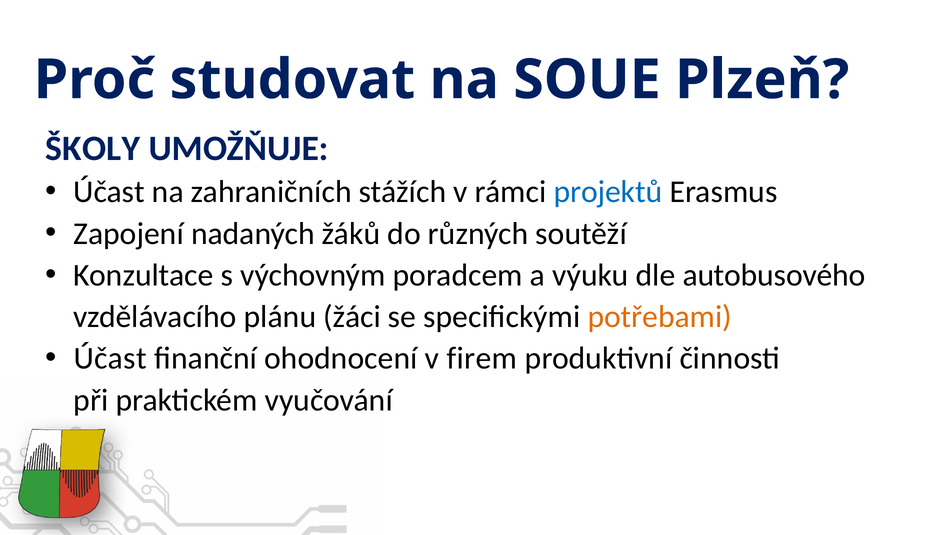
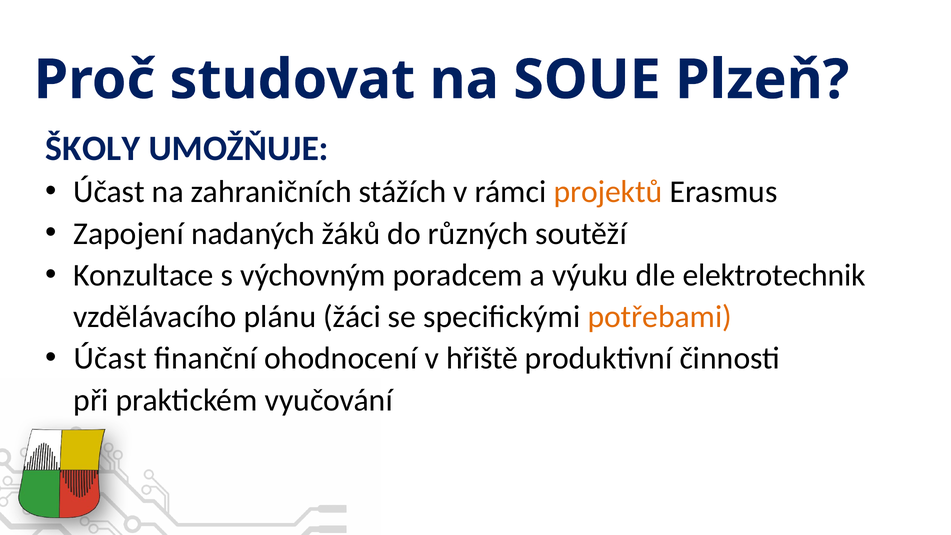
projektů colour: blue -> orange (608, 192)
autobusového: autobusového -> elektrotechnik (774, 275)
firem: firem -> hřiště (482, 358)
